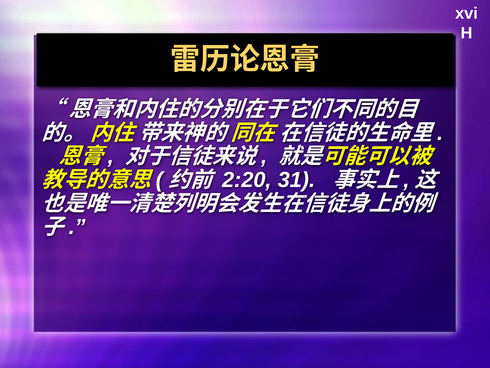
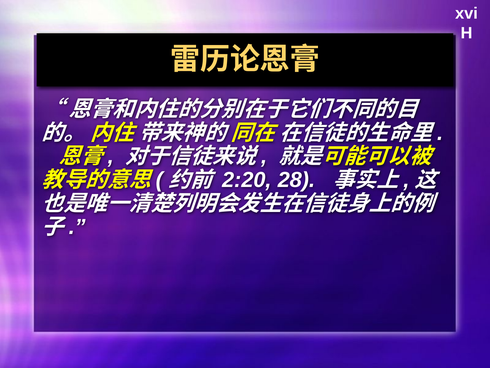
31: 31 -> 28 (296, 180)
